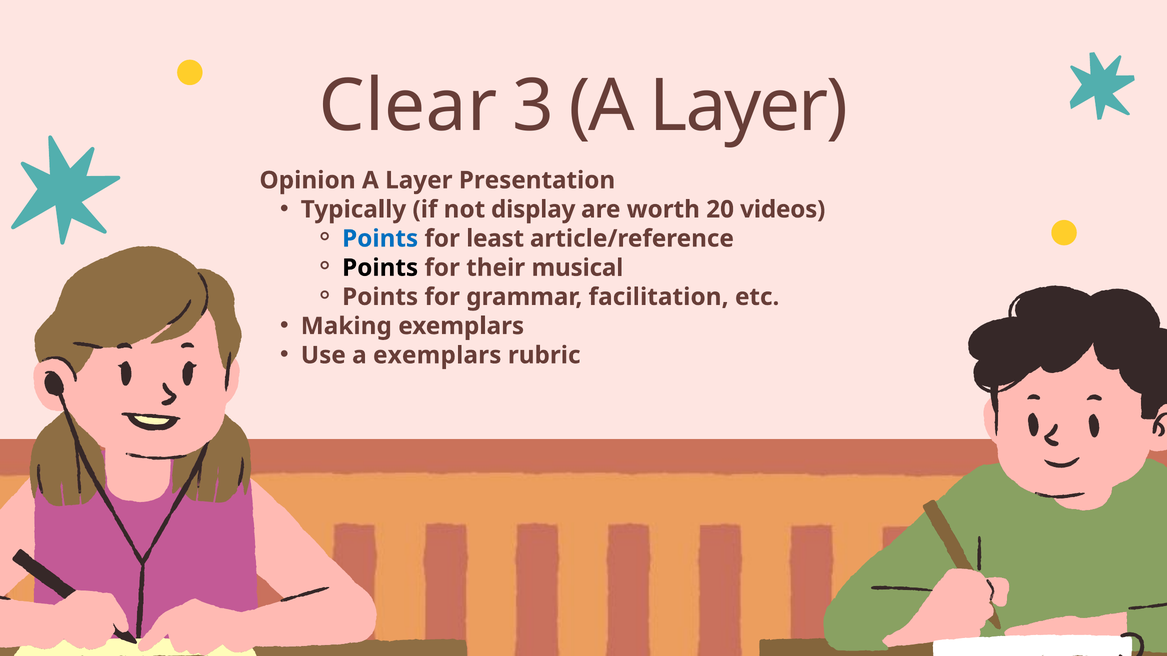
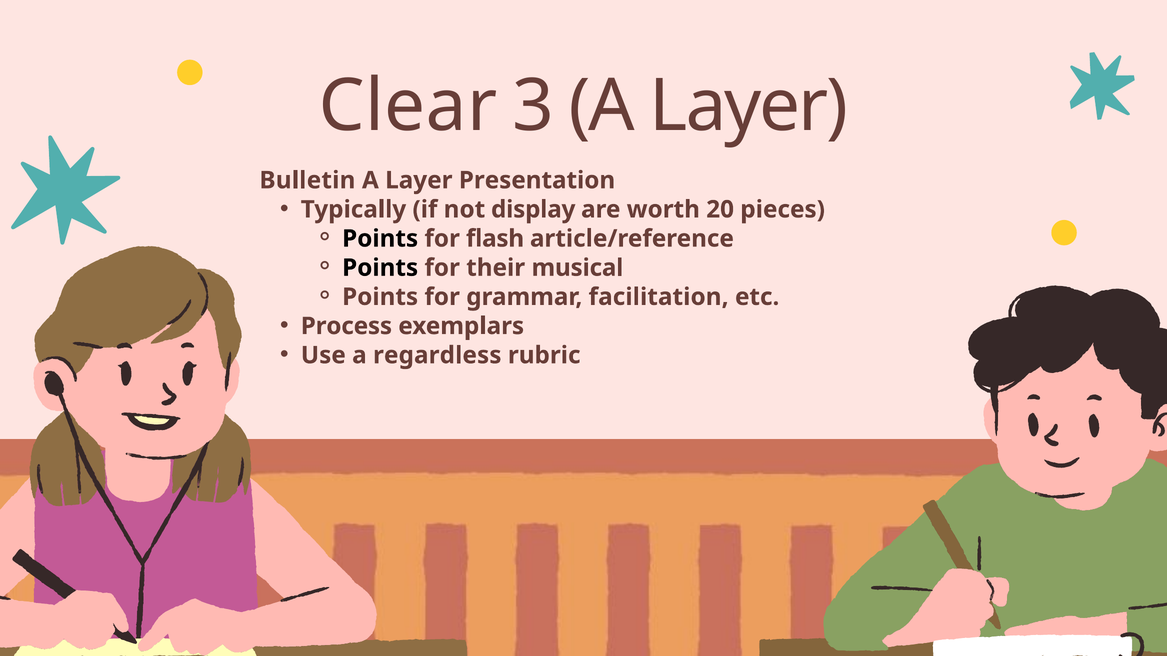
Opinion: Opinion -> Bulletin (307, 180)
videos: videos -> pieces (783, 210)
Points colour: blue -> black (380, 239)
least: least -> flash (495, 239)
Making: Making -> Process (346, 326)
a exemplars: exemplars -> regardless (437, 355)
